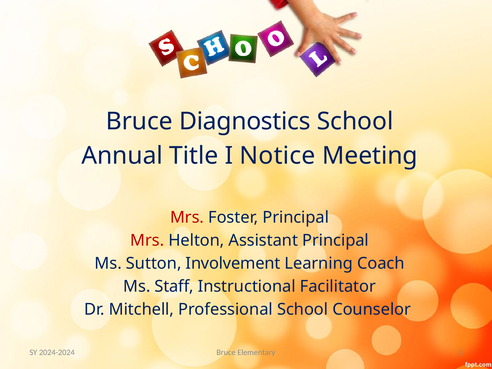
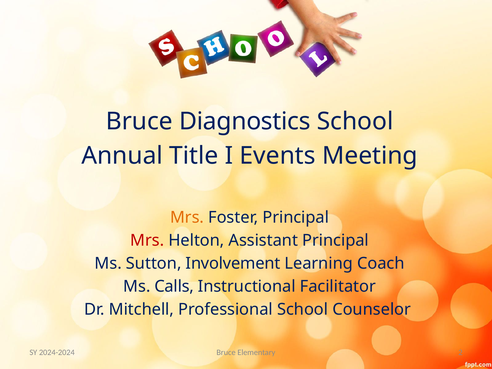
Notice: Notice -> Events (278, 156)
Mrs colour: red -> orange (187, 217)
Staff: Staff -> Calls (174, 286)
